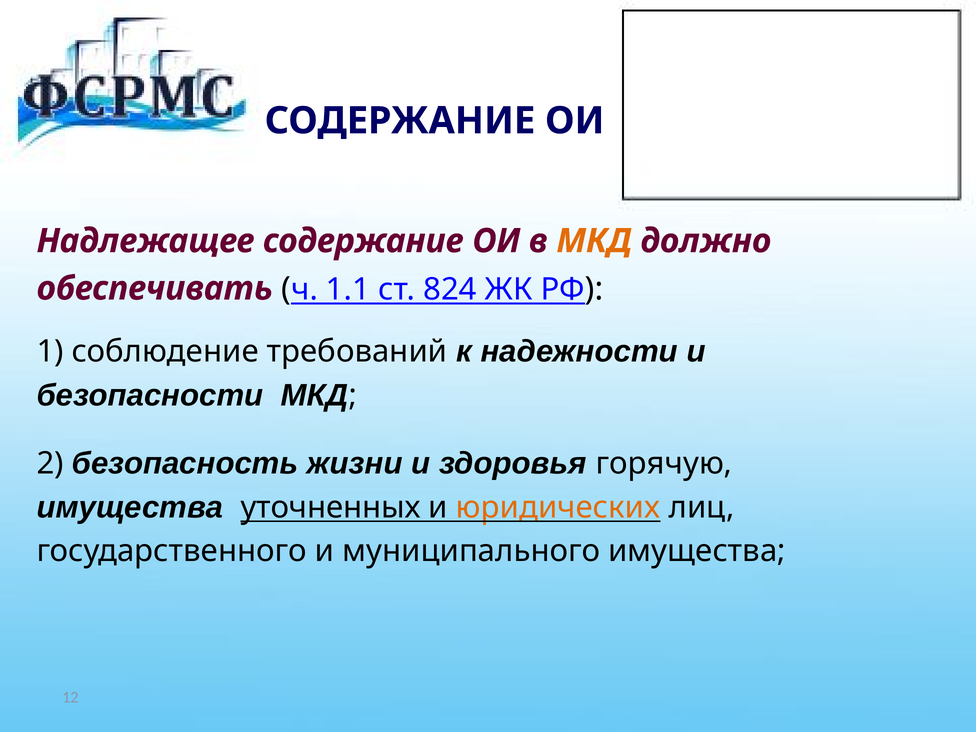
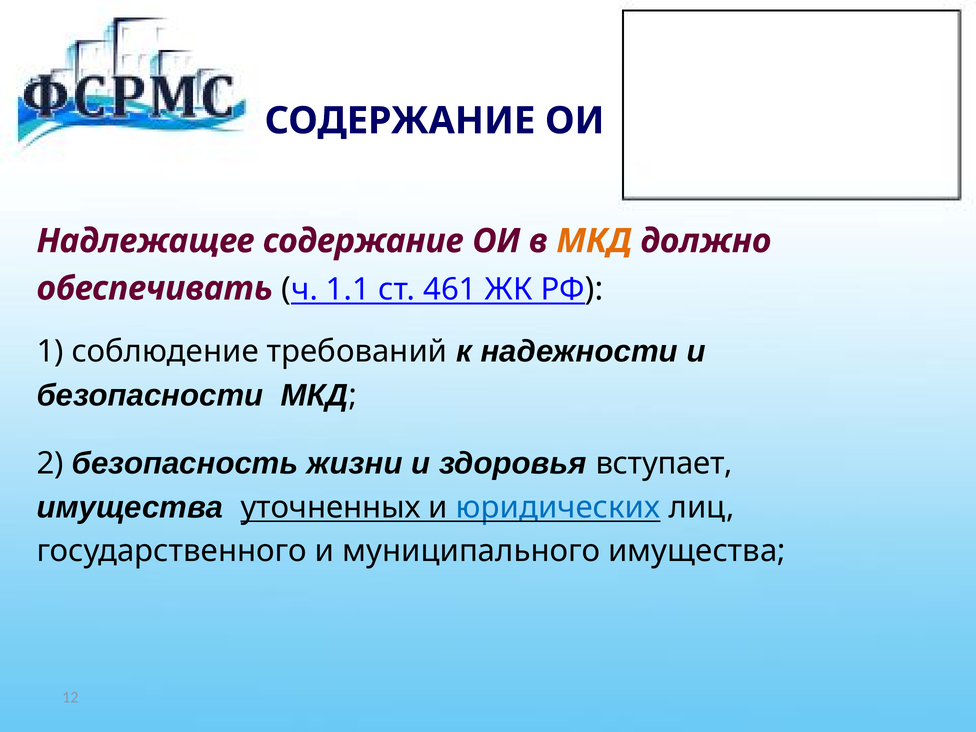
824: 824 -> 461 (450, 289)
горячую: горячую -> вступает (664, 463)
юридических colour: orange -> blue (558, 507)
